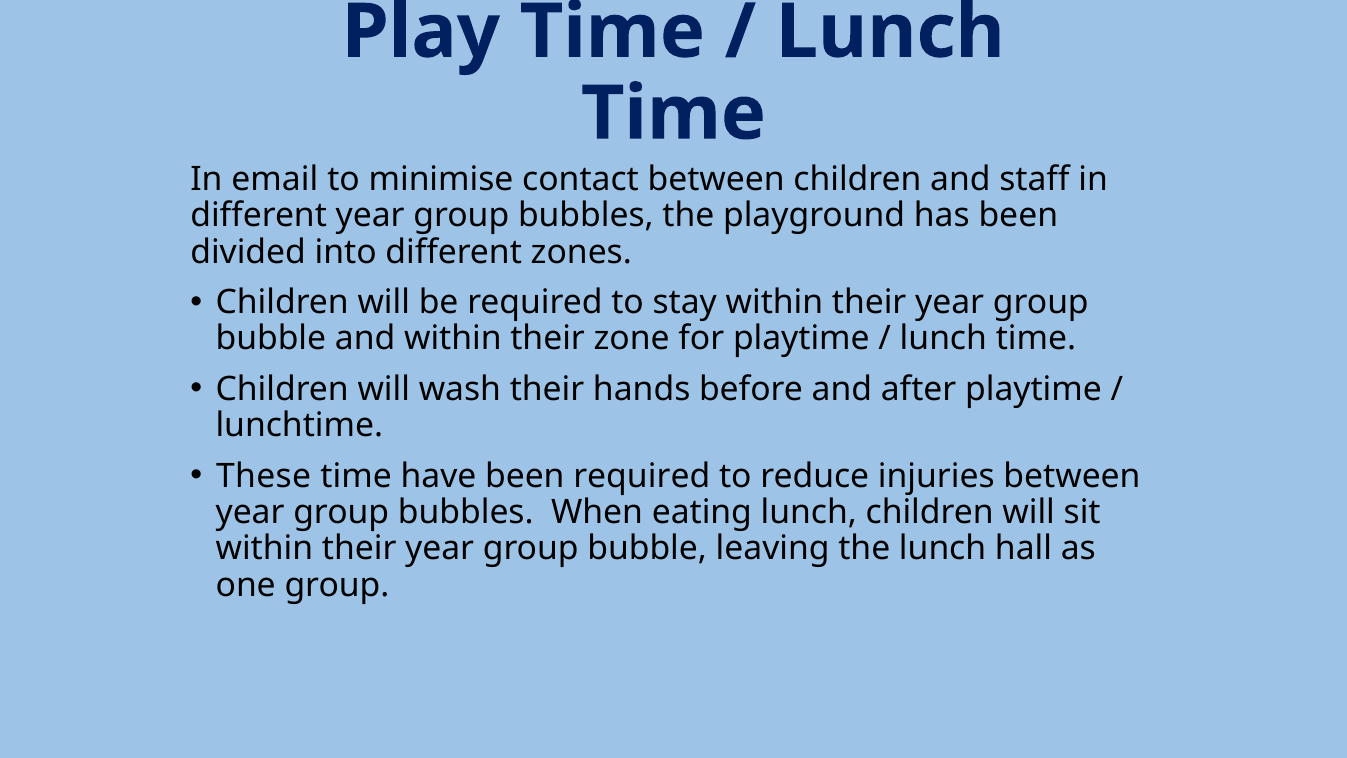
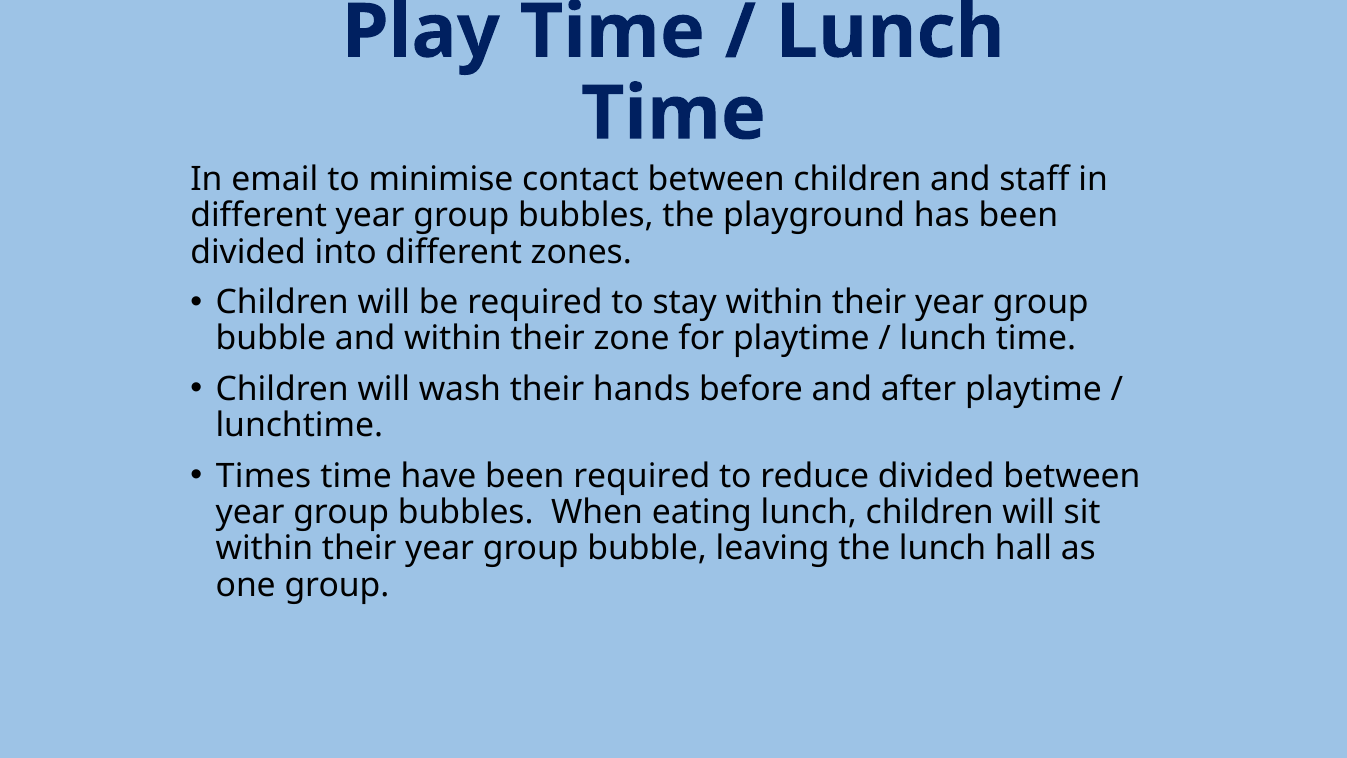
These: These -> Times (264, 476)
reduce injuries: injuries -> divided (936, 476)
